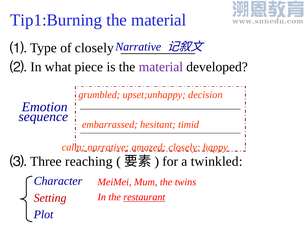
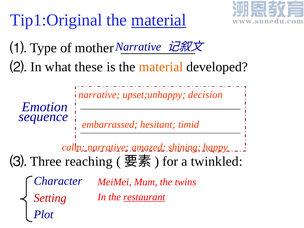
Tip1:Burning: Tip1:Burning -> Tip1:Original (56, 20)
material underline: none -> present (159, 20)
of closely: closely -> mother (94, 48)
piece: piece -> these (89, 67)
material colour: purple -> orange (161, 67)
grumbled: grumbled -> narrative (99, 95)
amazed closely: closely -> shining (184, 147)
